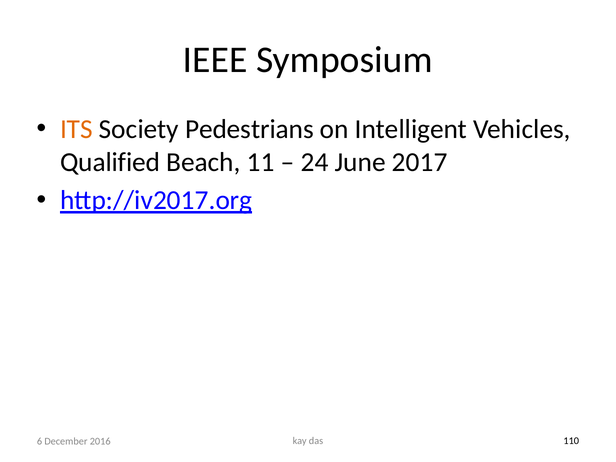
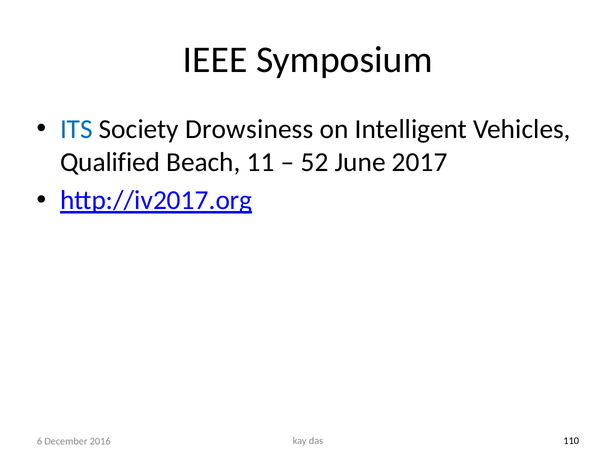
ITS colour: orange -> blue (76, 129)
Pedestrians: Pedestrians -> Drowsiness (249, 129)
24: 24 -> 52 (315, 162)
